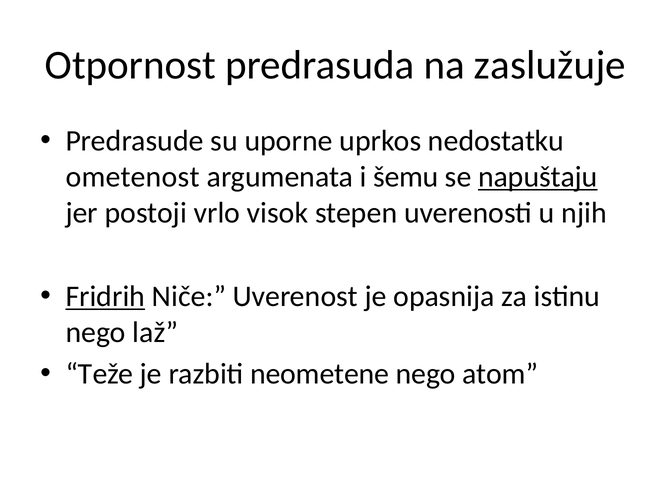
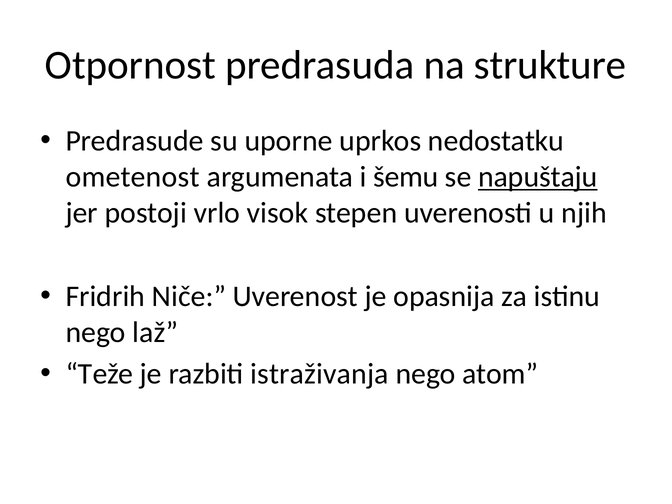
zaslužuje: zaslužuje -> strukture (550, 65)
Fridrih underline: present -> none (105, 296)
neometene: neometene -> istraživanja (319, 374)
